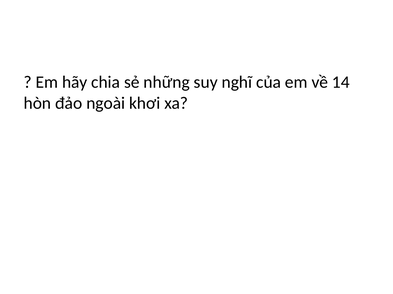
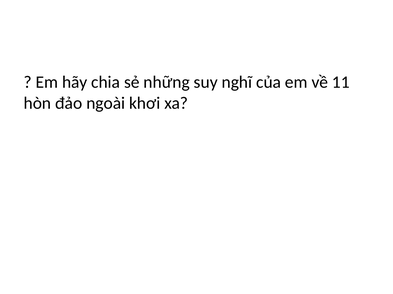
14: 14 -> 11 (341, 82)
